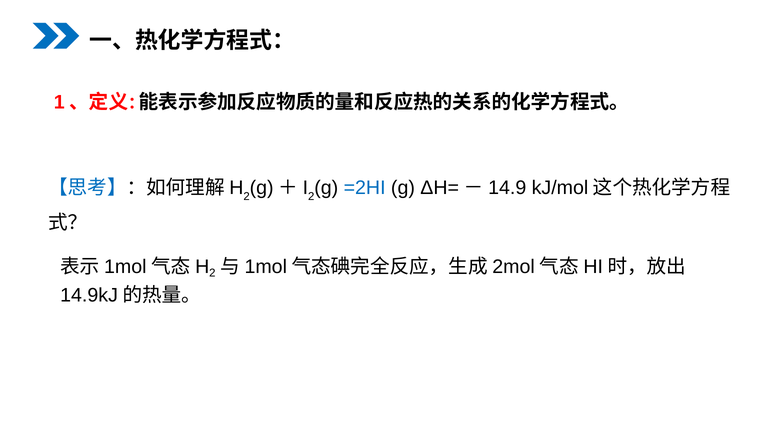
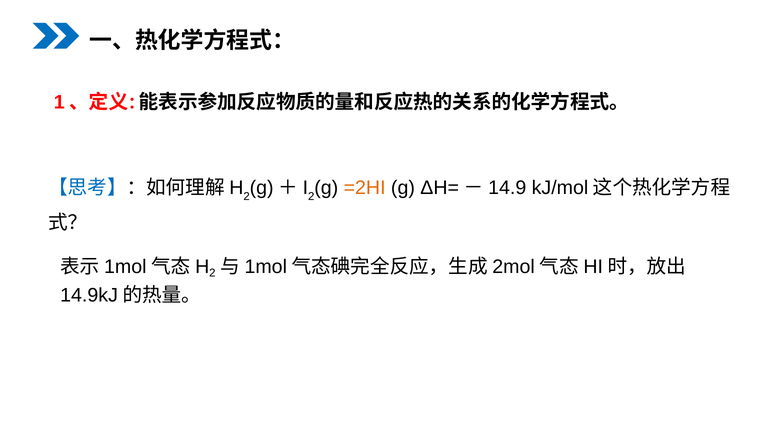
=2HI colour: blue -> orange (365, 188)
